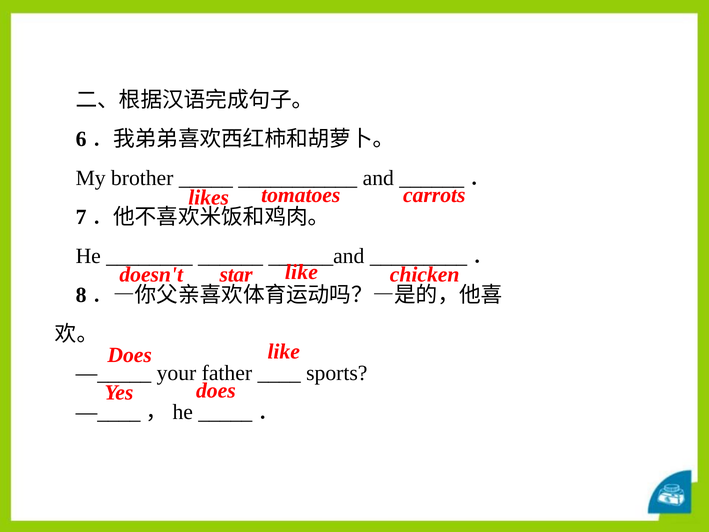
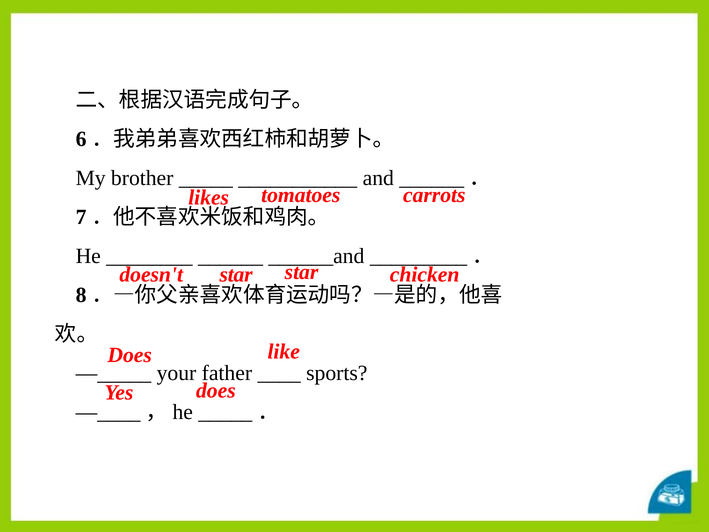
like: like -> star (302, 272)
